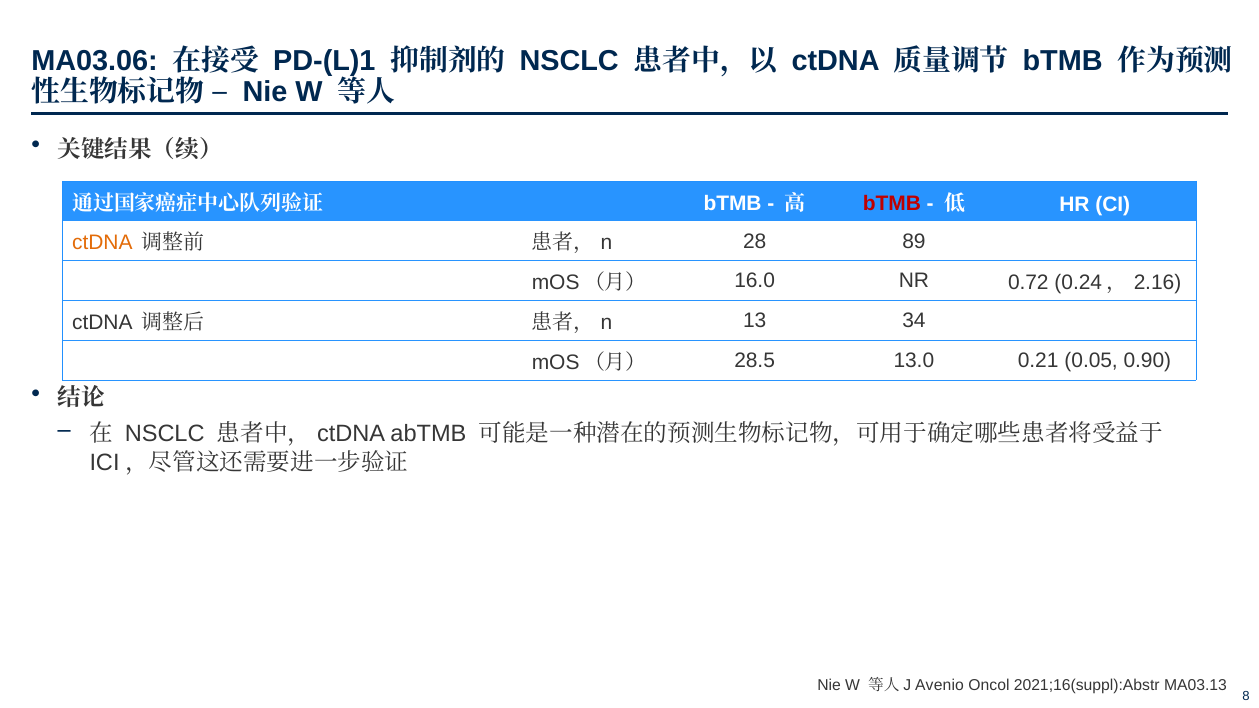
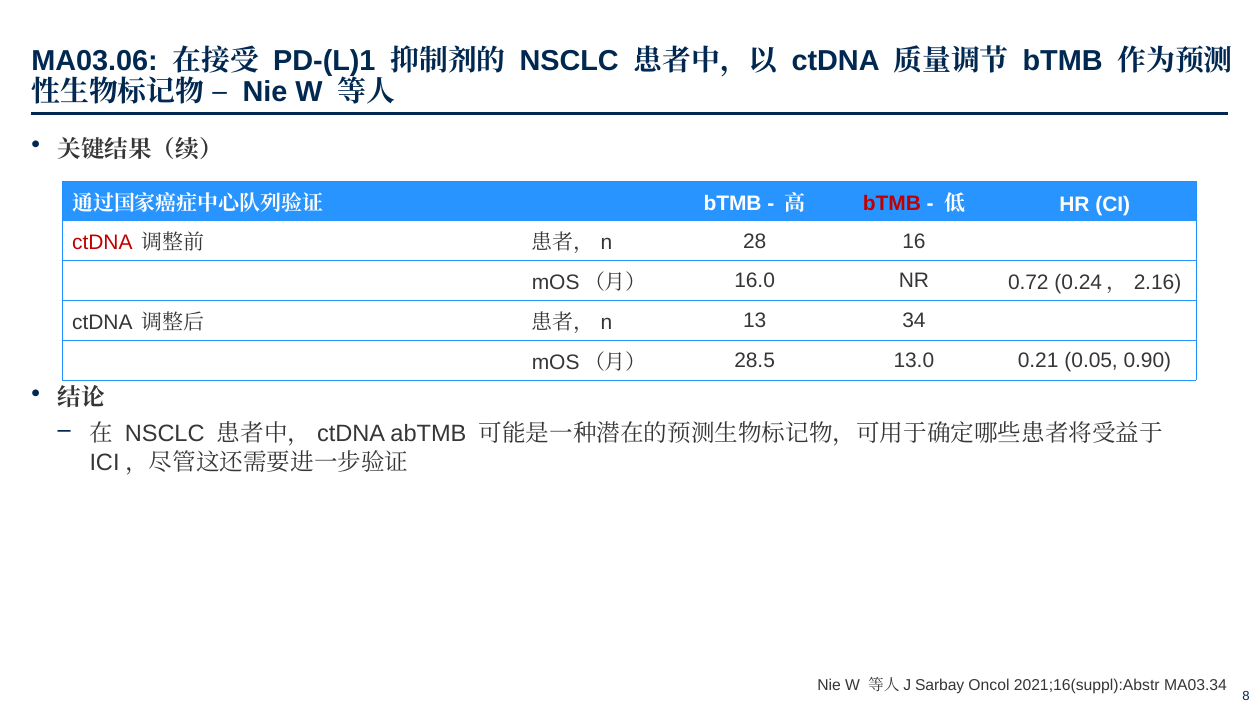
ctDNA colour: orange -> red (102, 243)
89: 89 -> 16 (914, 241)
Avenio: Avenio -> Sarbay (940, 686)
MA03.13: MA03.13 -> MA03.34 (1195, 686)
